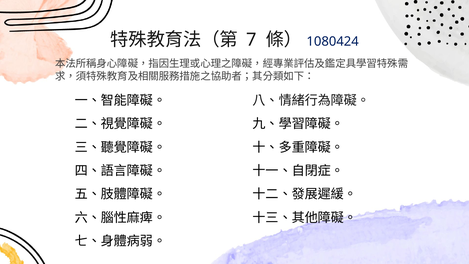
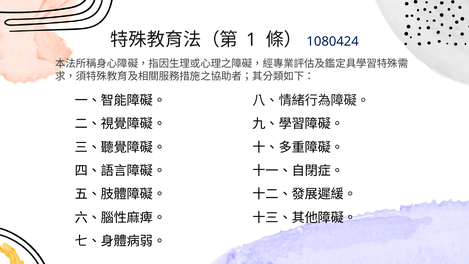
7: 7 -> 1 (251, 40)
